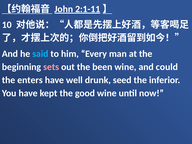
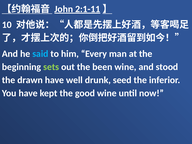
sets colour: pink -> light green (51, 67)
could: could -> stood (167, 67)
enters: enters -> drawn (30, 80)
